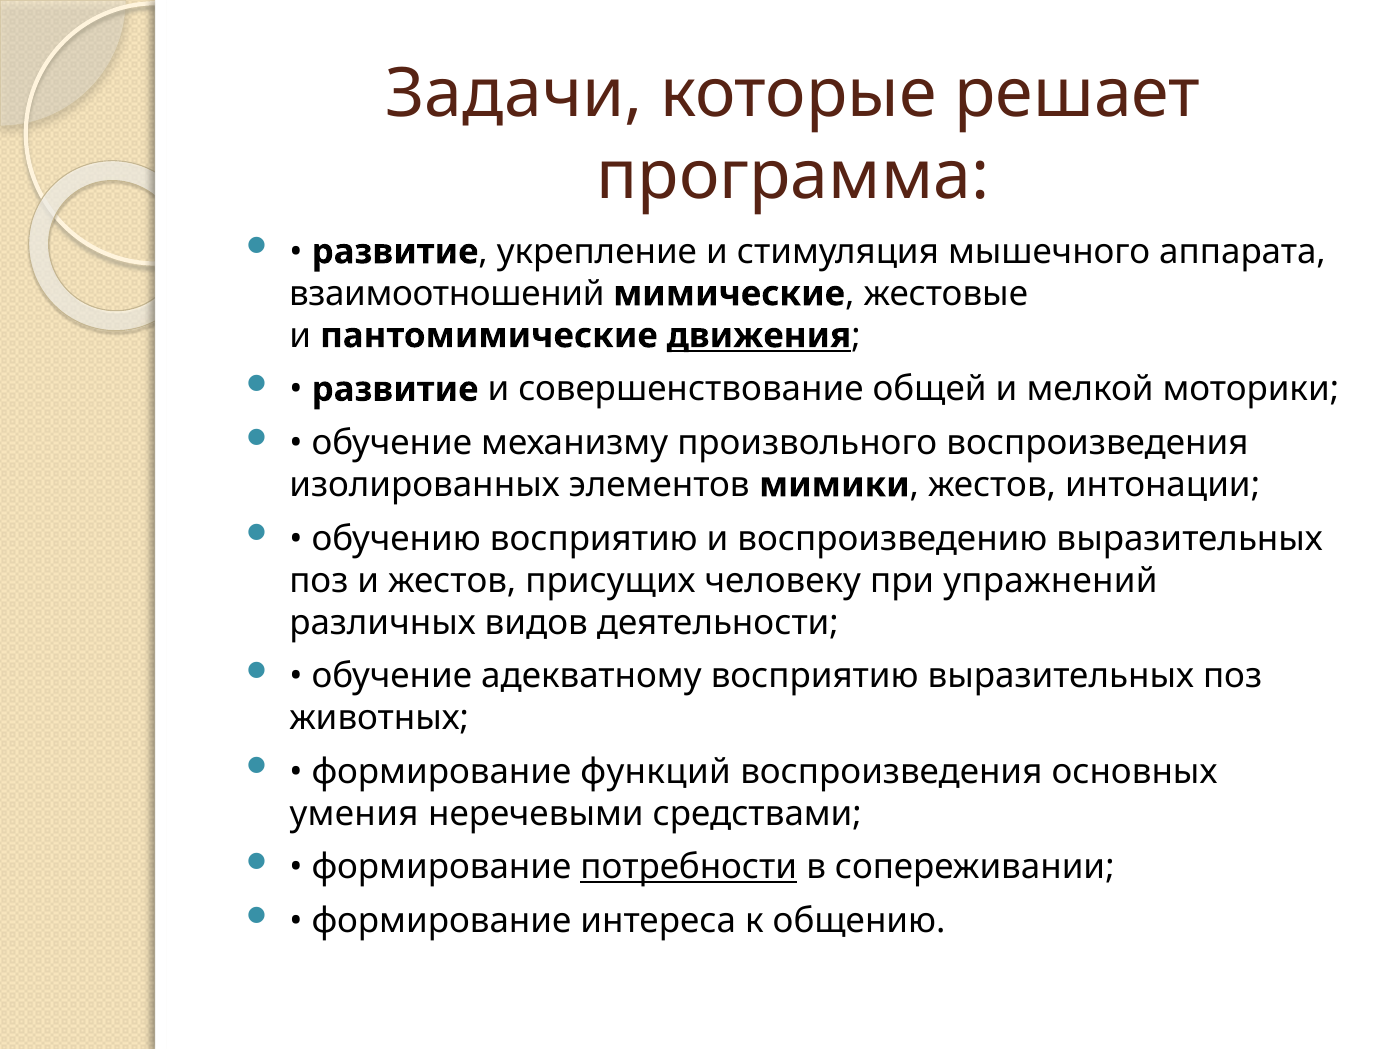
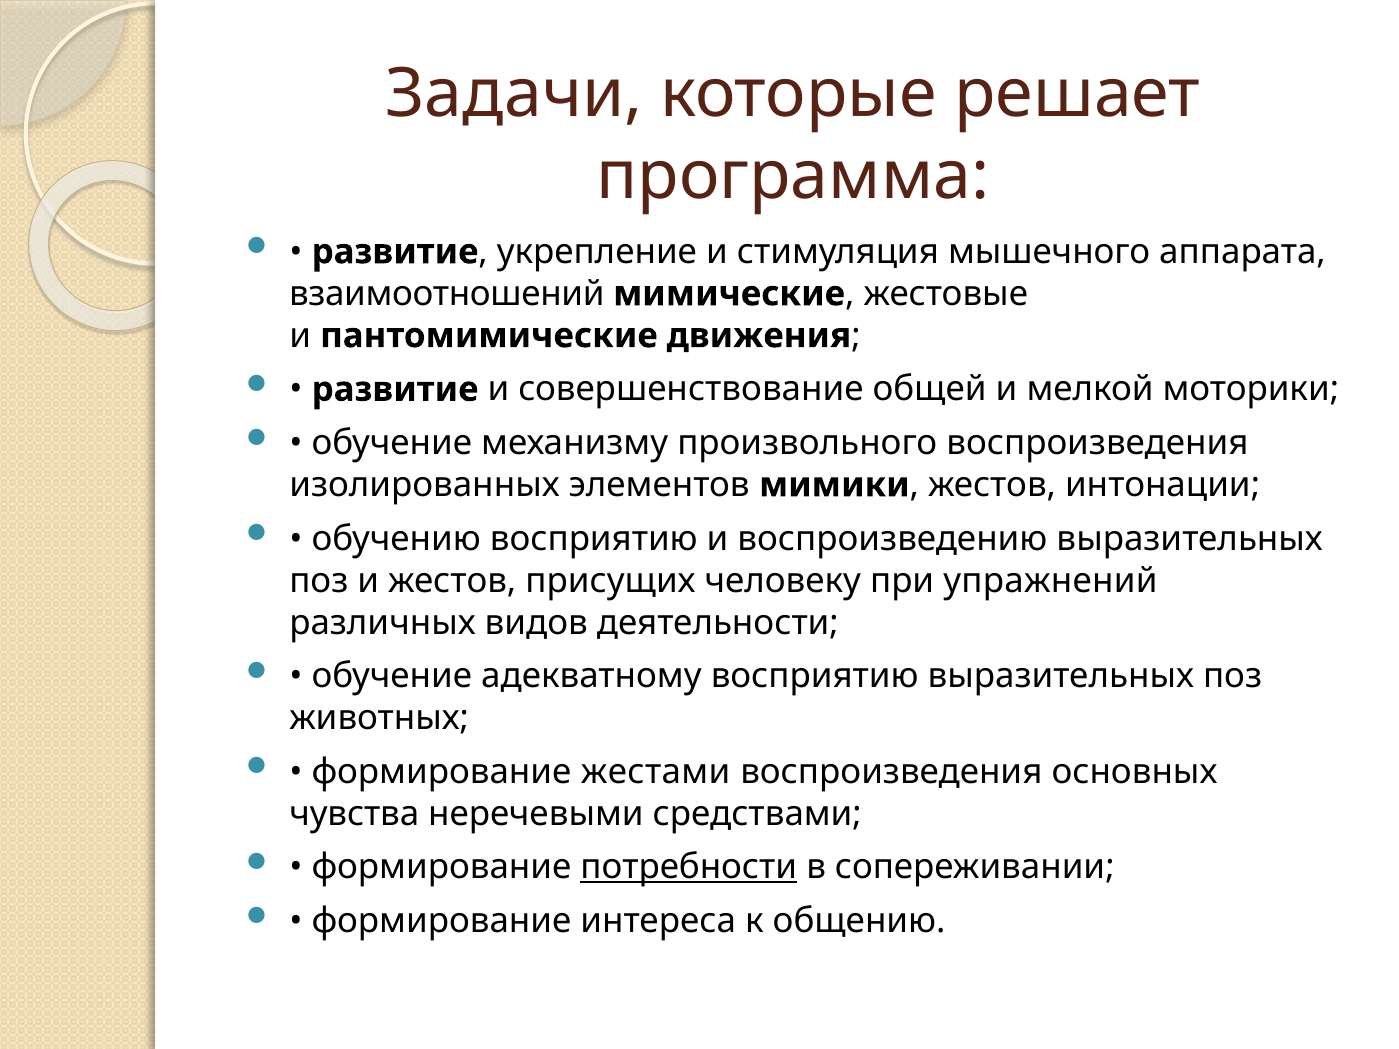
движения underline: present -> none (759, 336)
функций: функций -> жестами (656, 772)
умения: умения -> чувства (354, 814)
